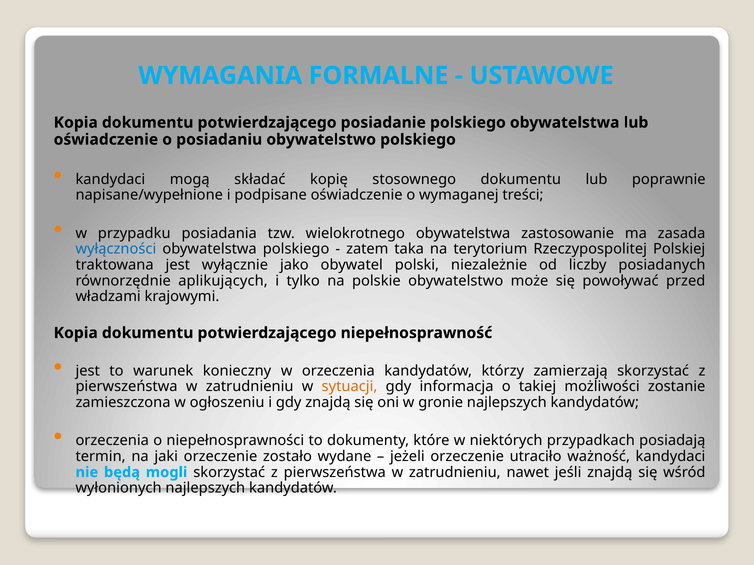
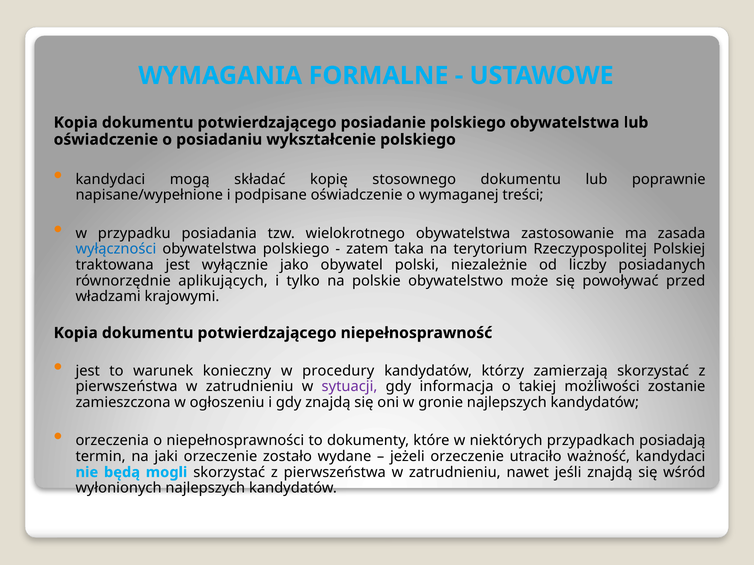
posiadaniu obywatelstwo: obywatelstwo -> wykształcenie (321, 140)
w orzeczenia: orzeczenia -> procedury (338, 371)
sytuacji colour: orange -> purple (349, 387)
